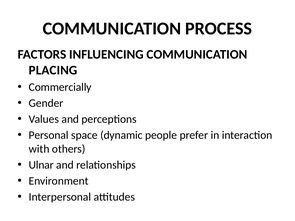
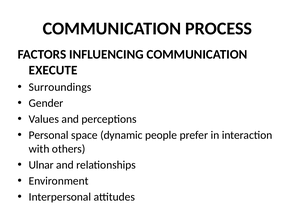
PLACING: PLACING -> EXECUTE (53, 70)
Commercially: Commercially -> Surroundings (60, 87)
